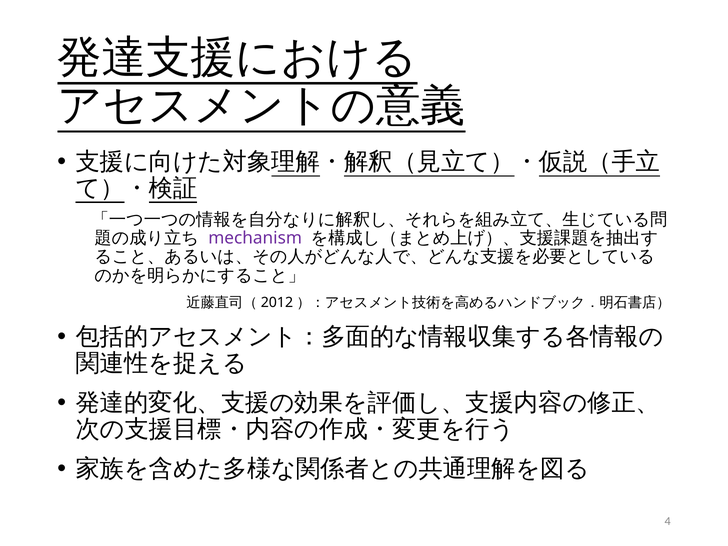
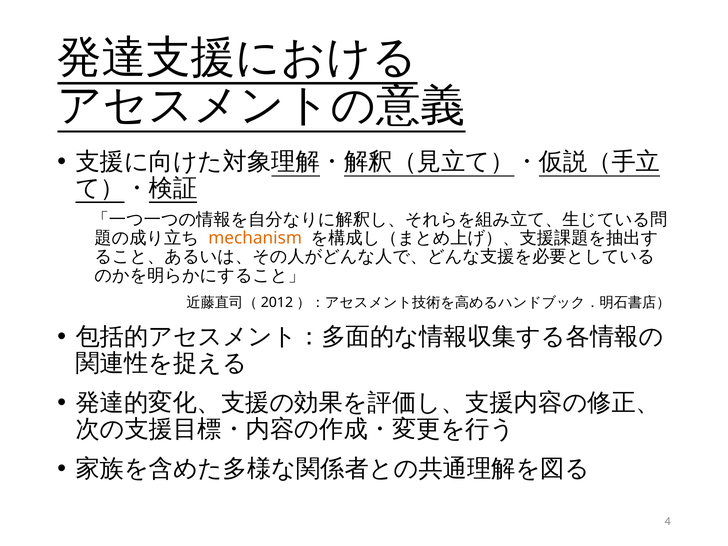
mechanism colour: purple -> orange (255, 238)
